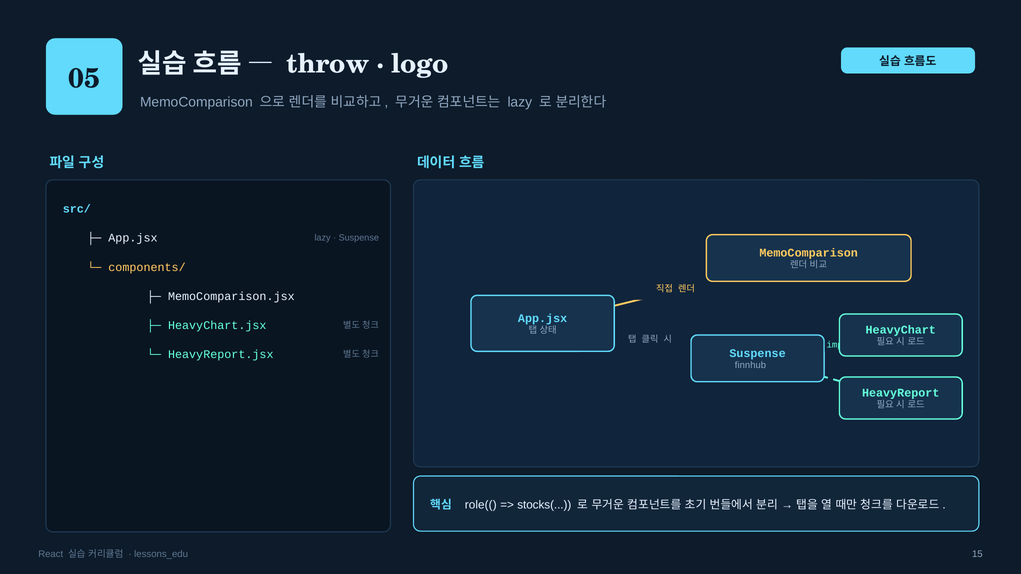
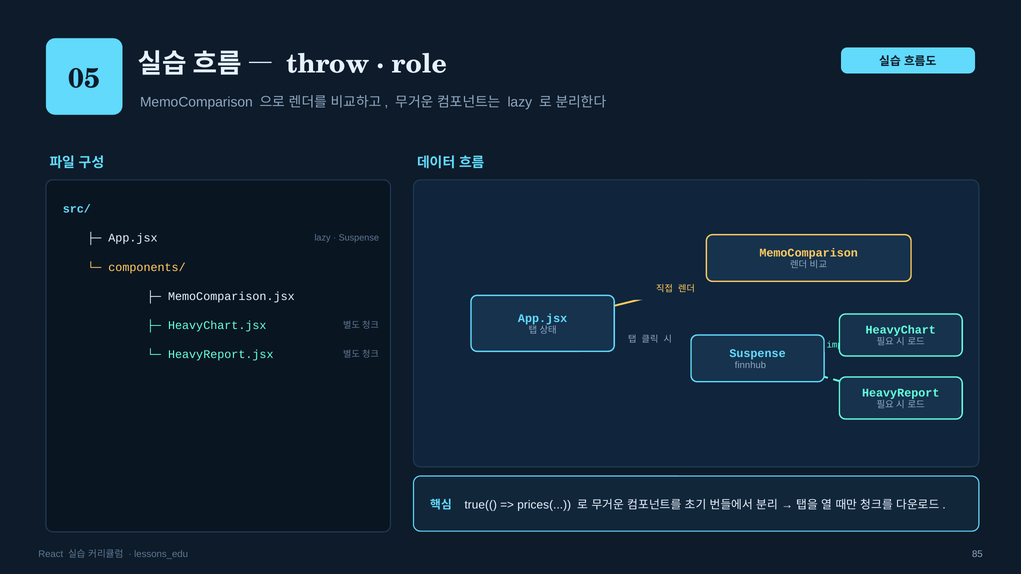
logo: logo -> role (419, 64)
role((: role(( -> true(( (481, 505)
stocks(: stocks( -> prices( (544, 505)
15: 15 -> 85 (977, 554)
